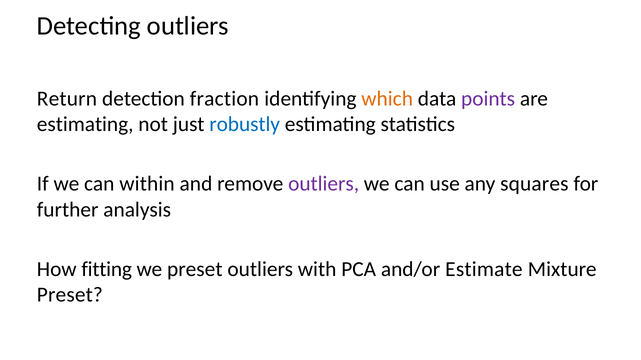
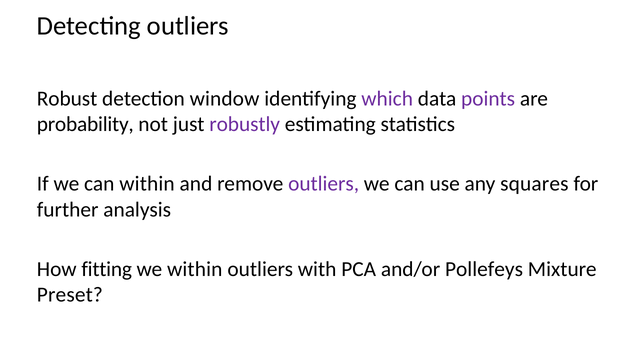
Return: Return -> Robust (67, 99)
fraction: fraction -> window (225, 99)
which colour: orange -> purple (387, 99)
estimating: estimating -> probability (85, 124)
robustly colour: blue -> purple (245, 124)
we preset: preset -> within (195, 270)
Estimate: Estimate -> Pollefeys (484, 270)
